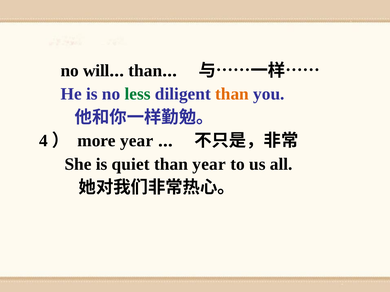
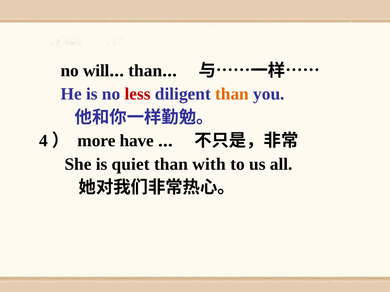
less colour: green -> red (138, 94)
more year: year -> have (137, 141)
than year: year -> with (209, 164)
